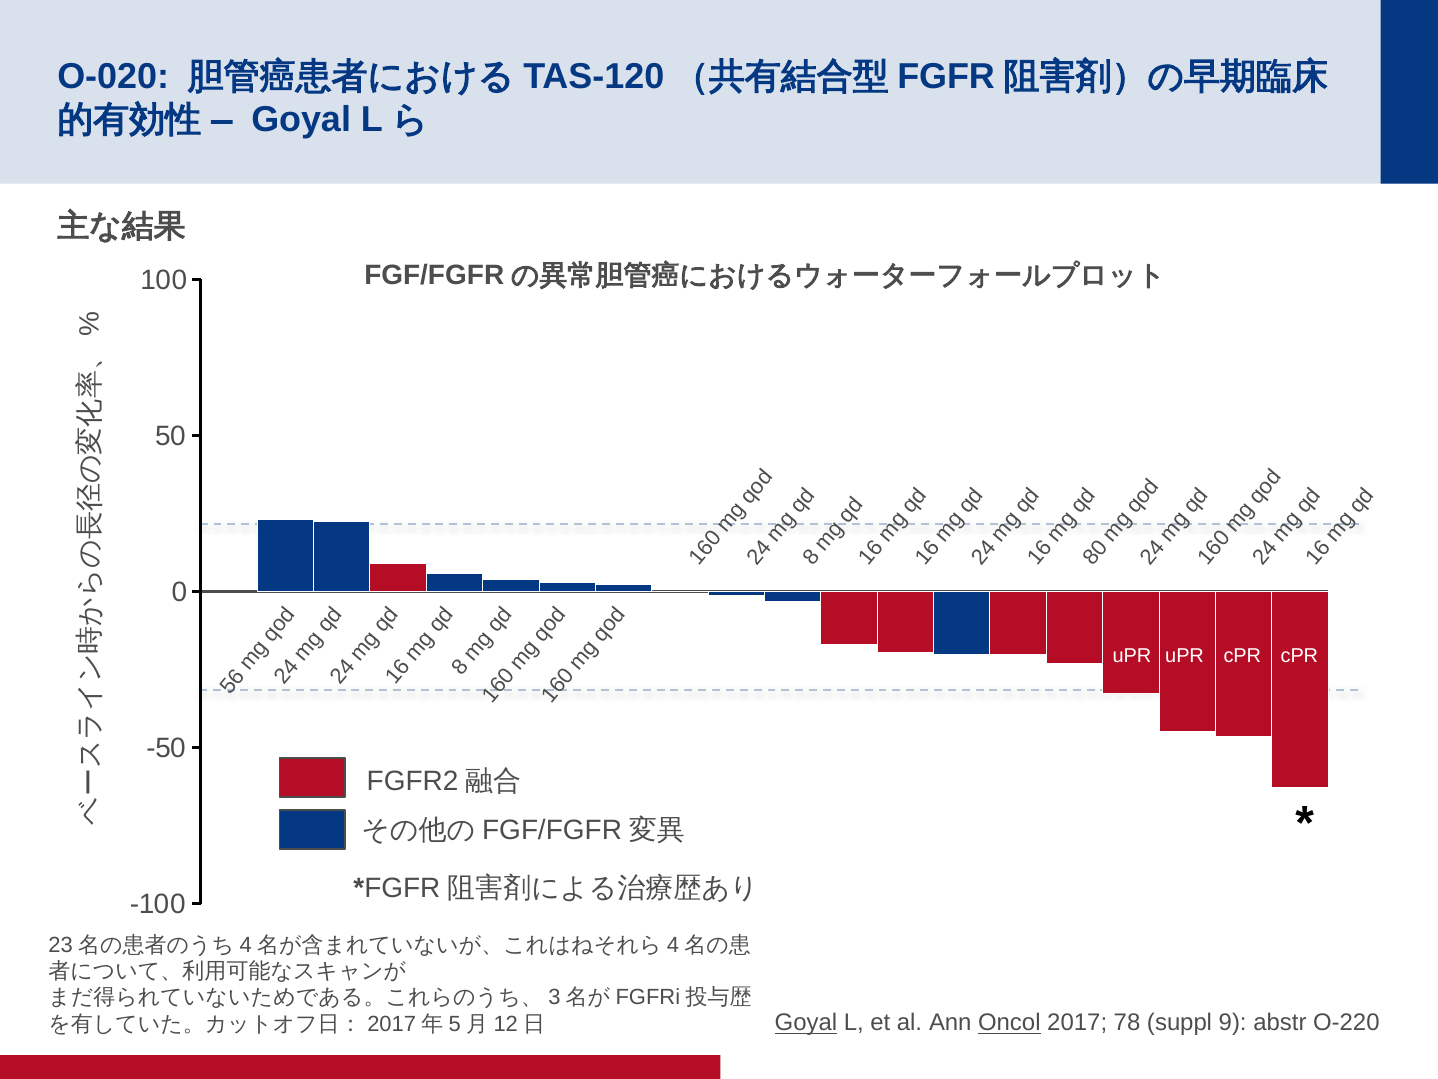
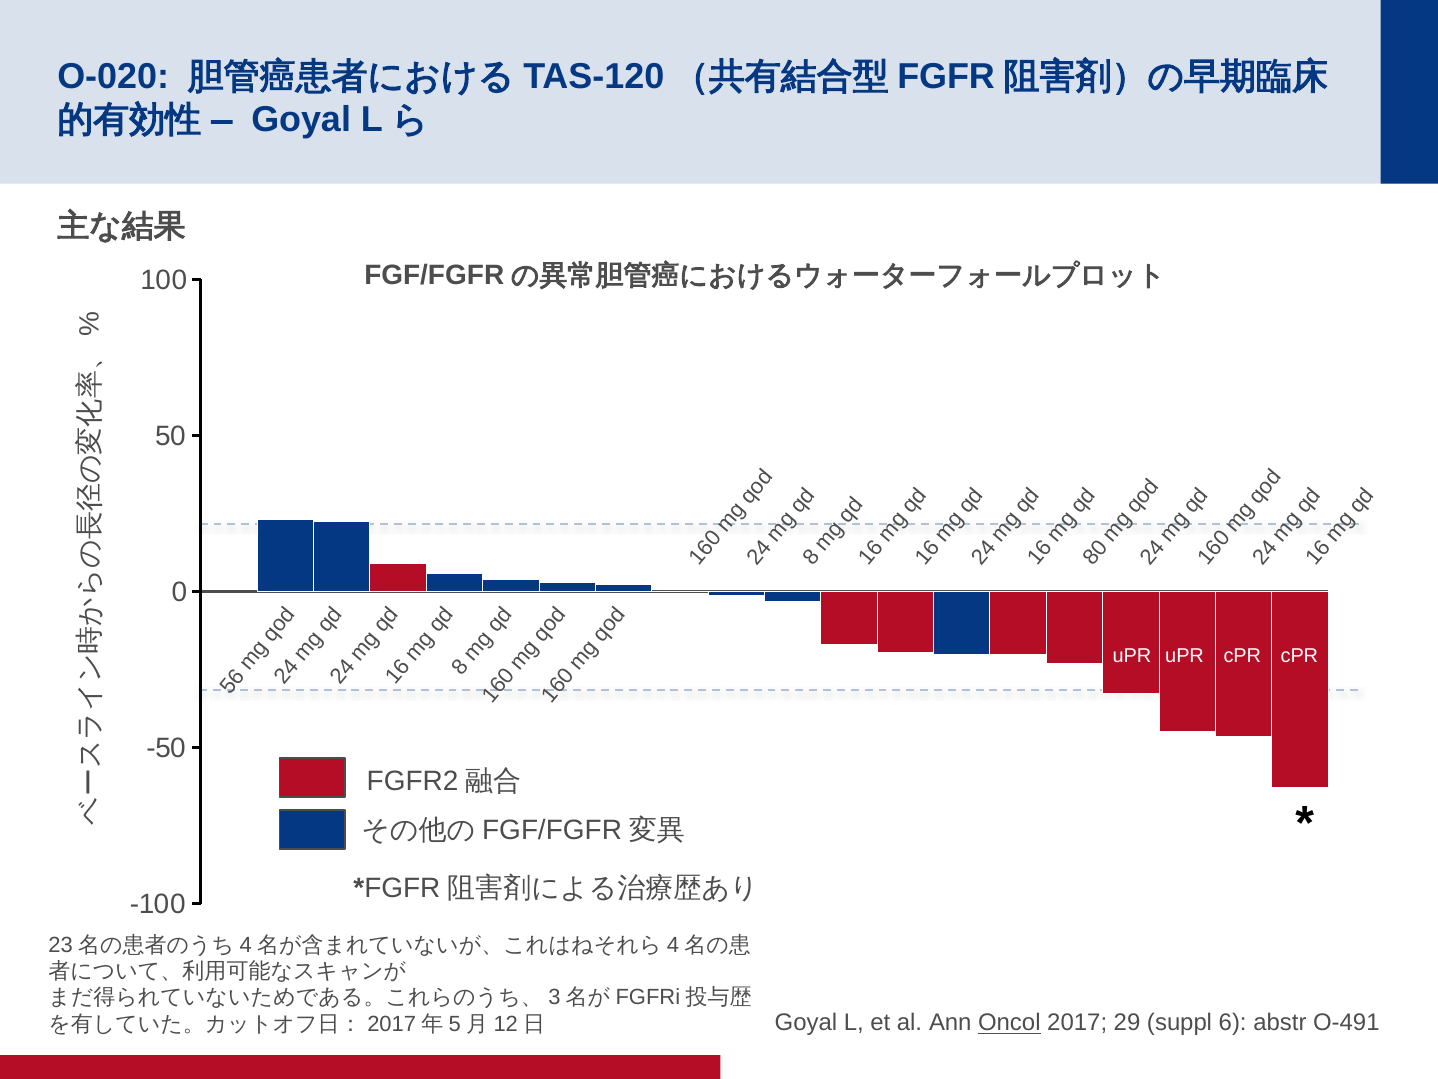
Goyal underline: present -> none (806, 1023)
78: 78 -> 29 (1127, 1023)
suppl 9: 9 -> 6 (1233, 1023)
O-220: O-220 -> O-491 (1346, 1023)
